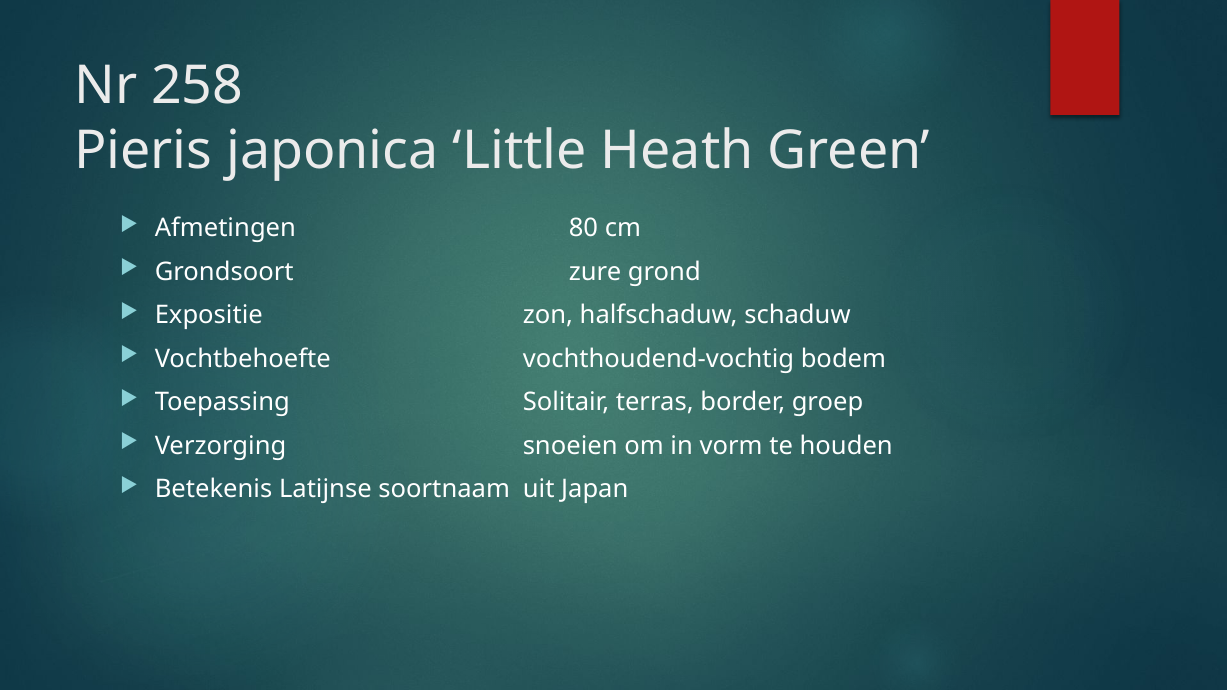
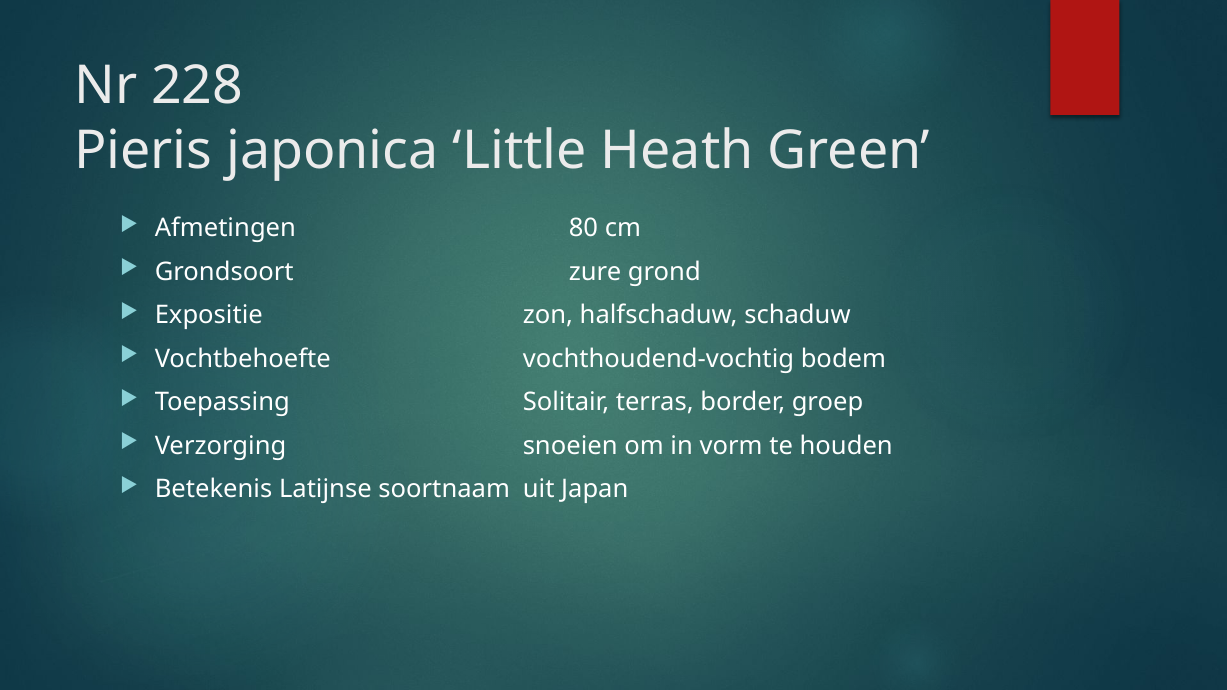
258: 258 -> 228 (197, 86)
